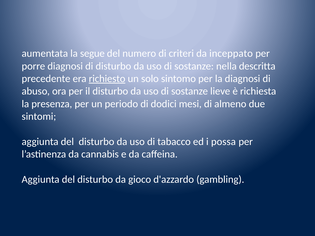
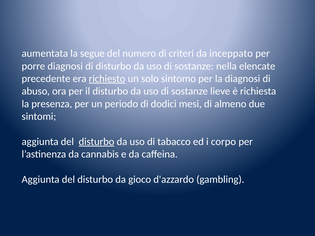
descritta: descritta -> elencate (257, 66)
disturbo underline: none -> present (97, 142)
possa: possa -> corpo (223, 142)
